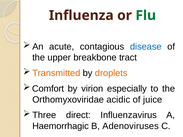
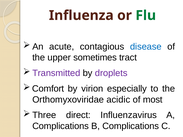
breakbone: breakbone -> sometimes (95, 58)
Transmitted colour: orange -> purple (56, 73)
droplets colour: orange -> purple (111, 73)
juice: juice -> most (153, 100)
Haemorrhagic: Haemorrhagic -> Complications (61, 126)
B Adenoviruses: Adenoviruses -> Complications (131, 126)
